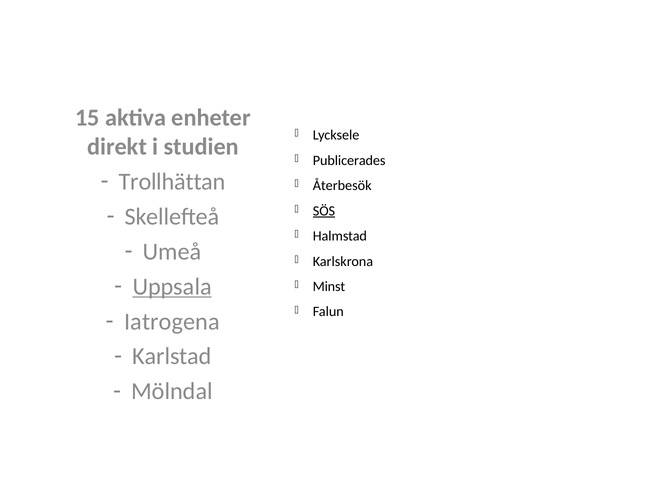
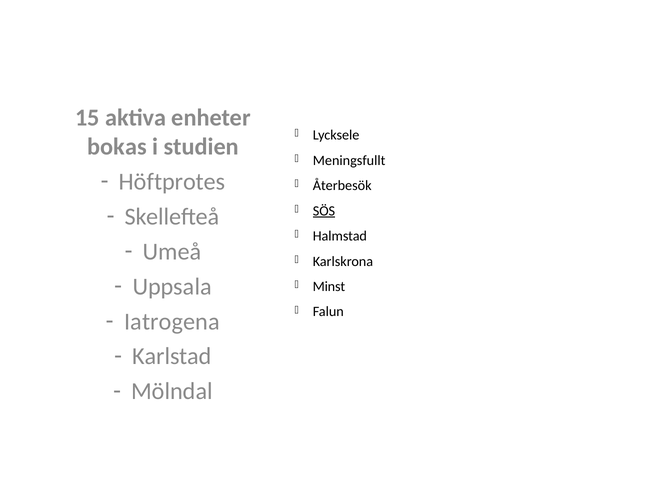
direkt: direkt -> bokas (117, 147)
Publicerades: Publicerades -> Meningsfullt (349, 160)
Trollhättan: Trollhättan -> Höftprotes (172, 181)
Uppsala underline: present -> none (172, 286)
